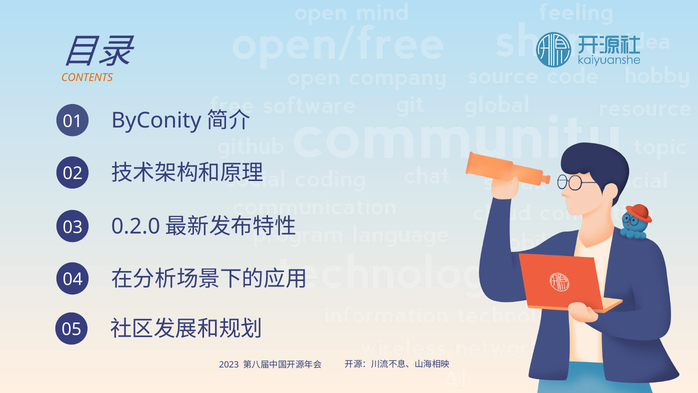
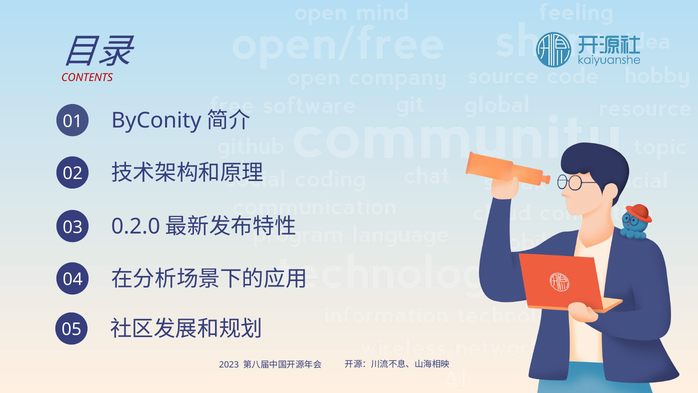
CONTENTS colour: orange -> red (87, 78)
